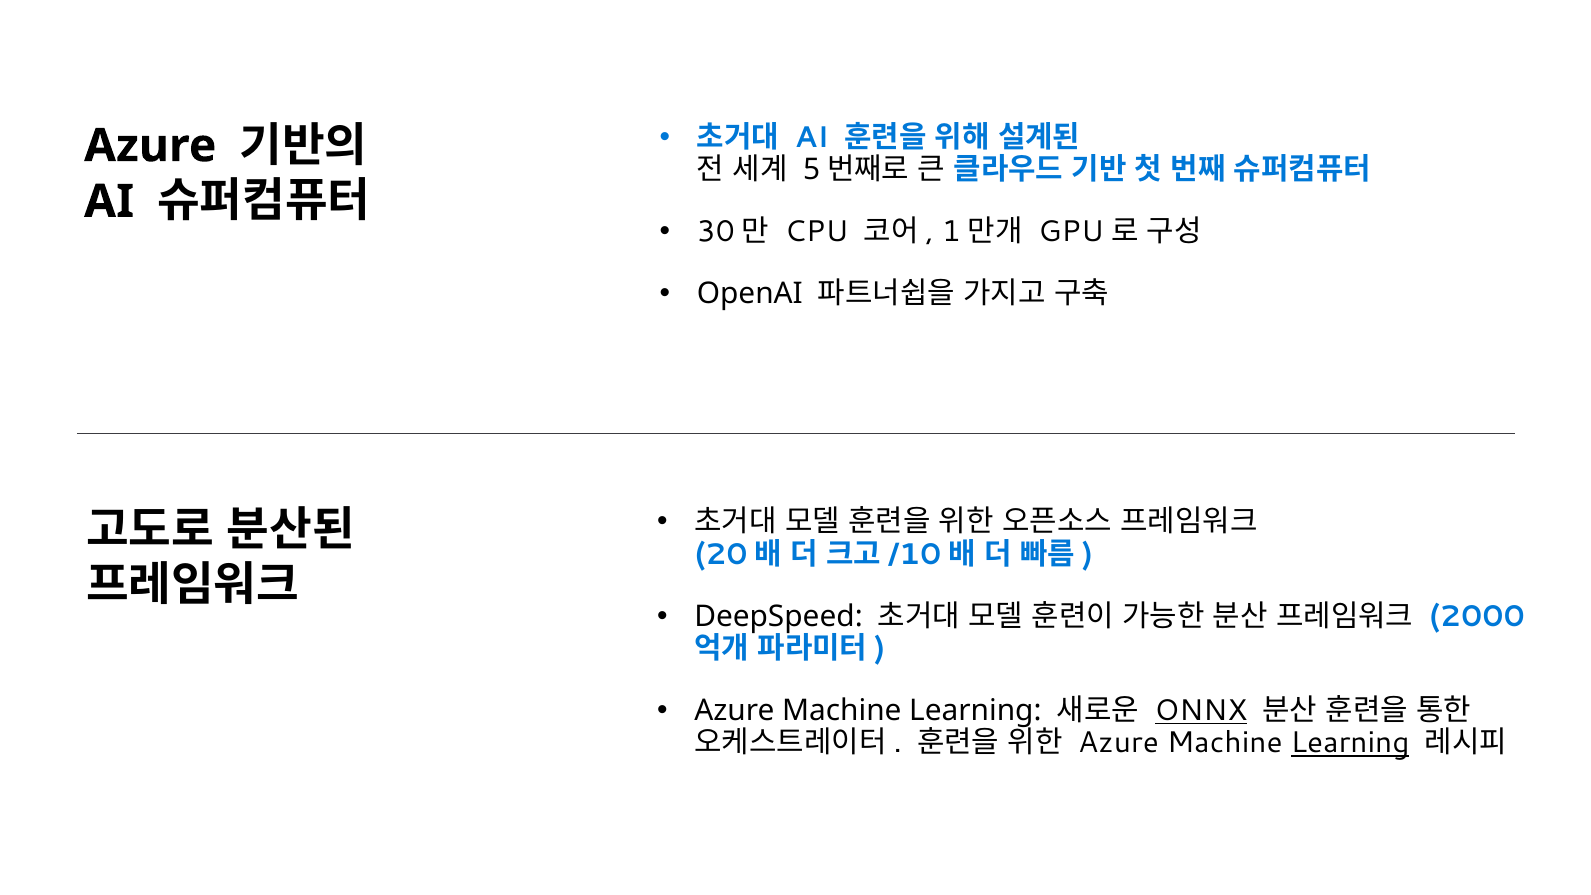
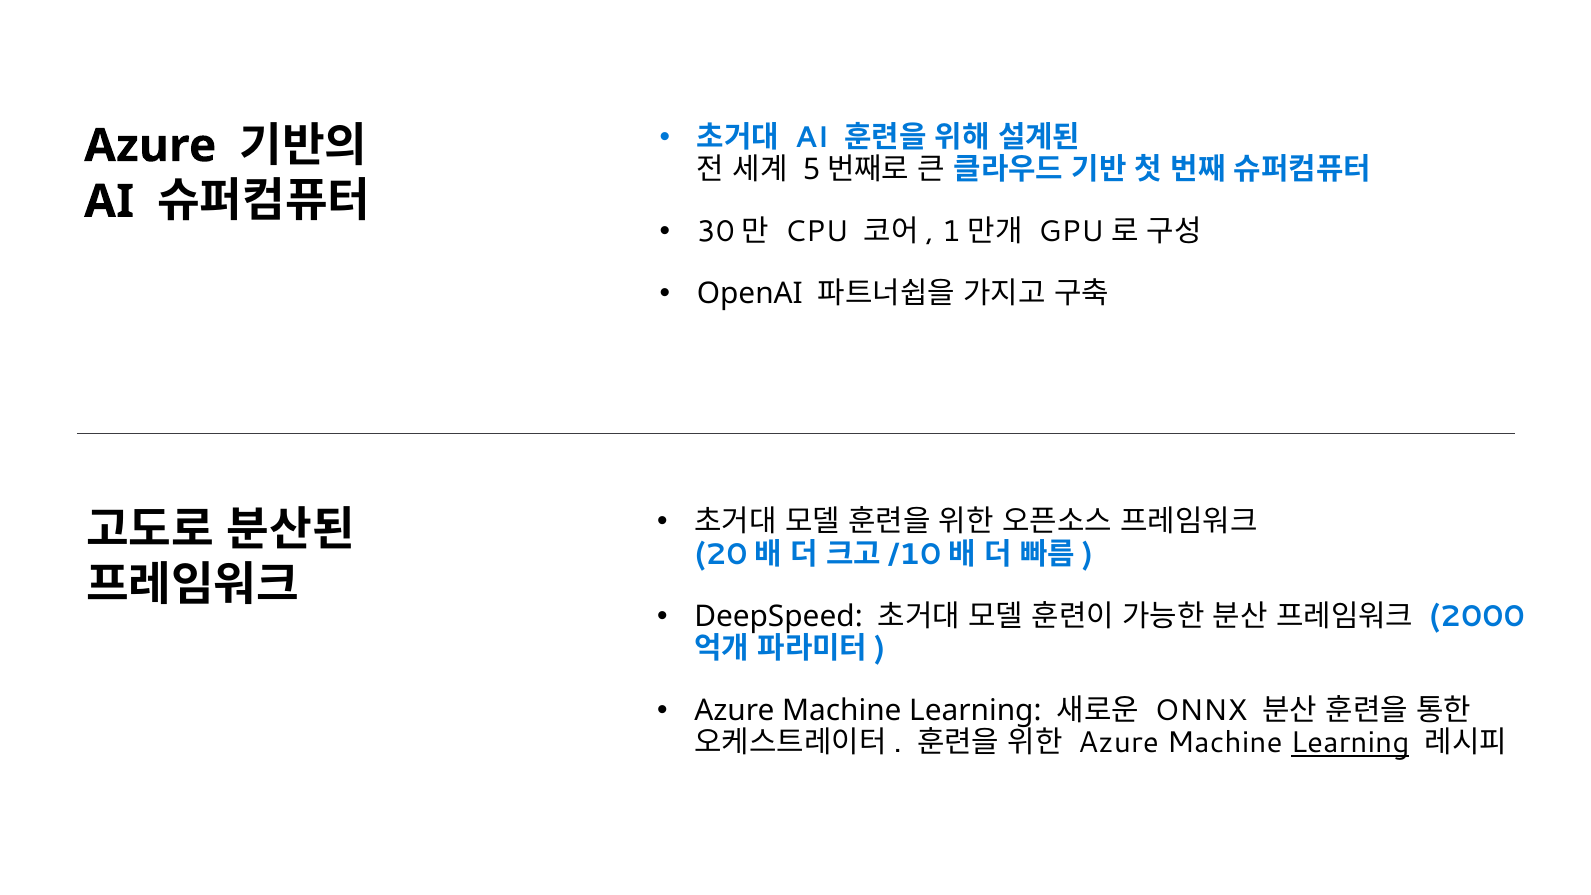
ONNX underline: present -> none (1201, 711)
